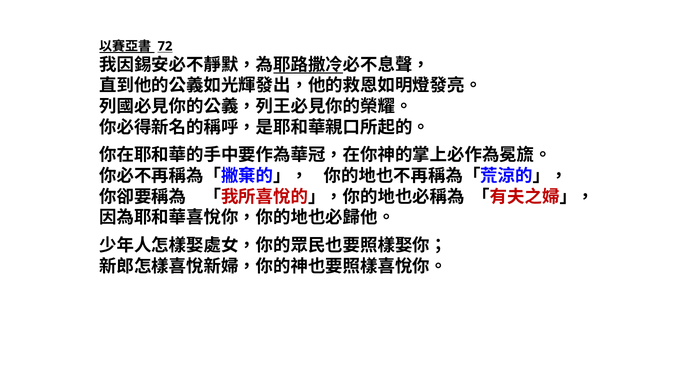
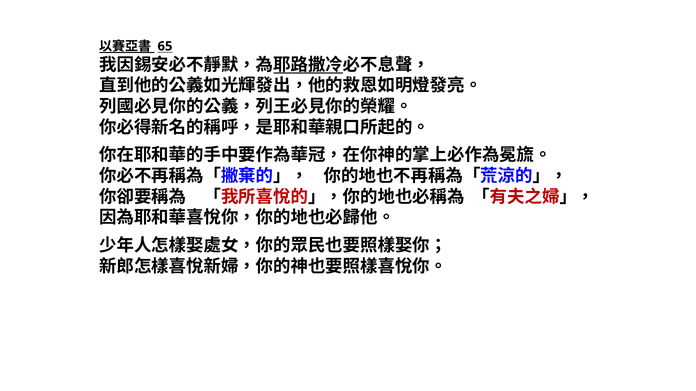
72: 72 -> 65 (165, 46)
